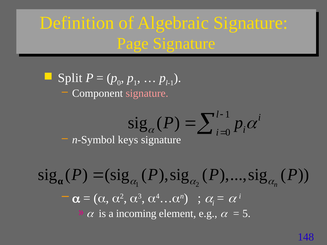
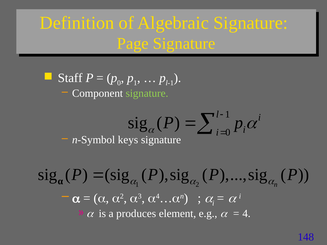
Split: Split -> Staff (70, 78)
signature colour: pink -> light green (147, 93)
incoming: incoming -> produces (136, 214)
5: 5 -> 4 (247, 214)
